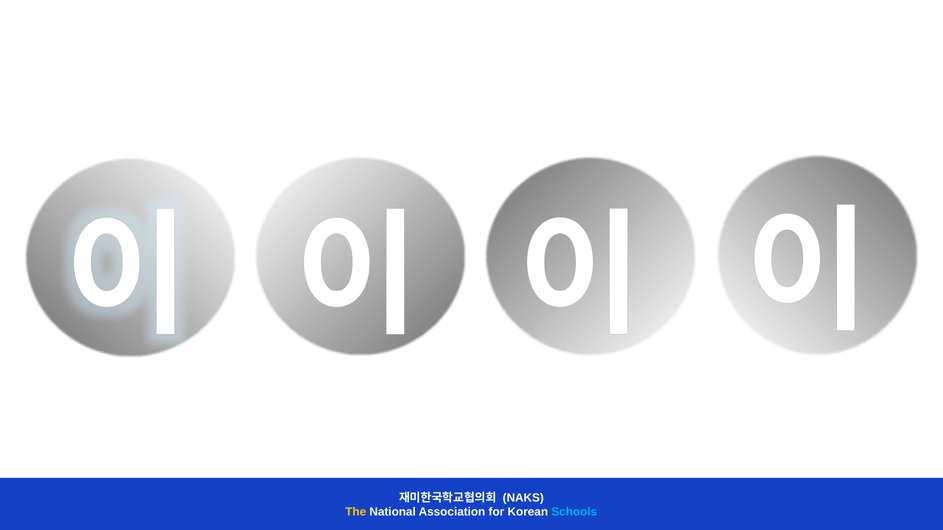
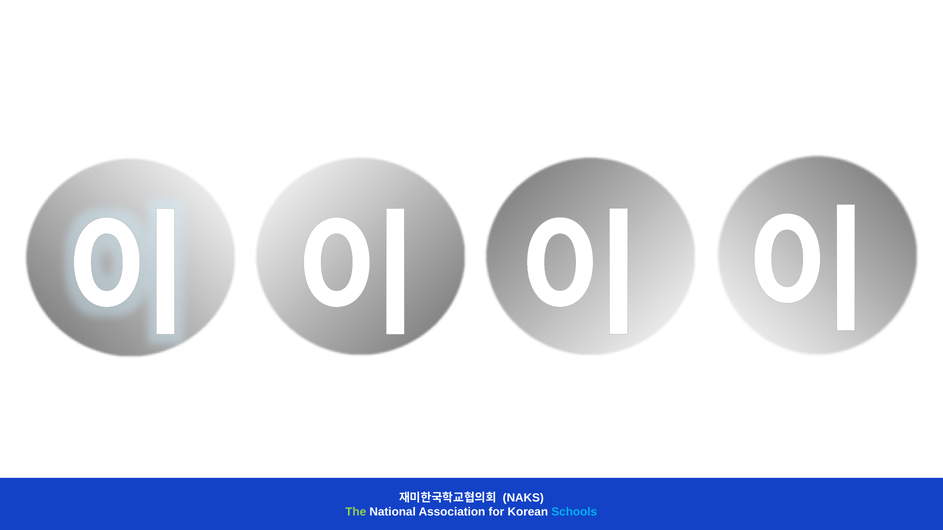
The colour: yellow -> light green (356, 512)
